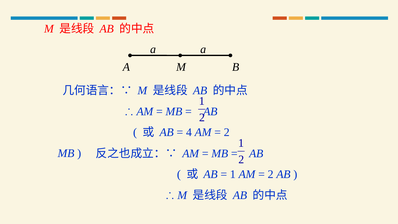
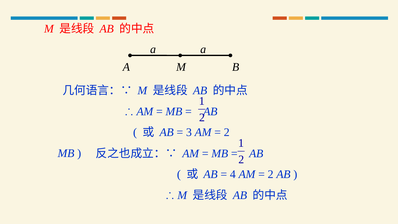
4: 4 -> 3 (189, 132)
1: 1 -> 4 (233, 174)
